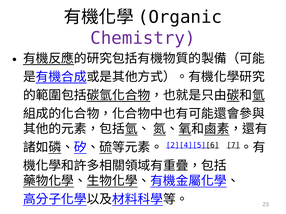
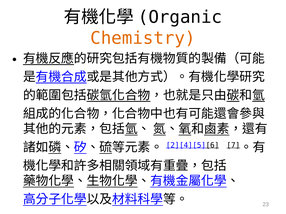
Chemistry colour: purple -> orange (143, 38)
